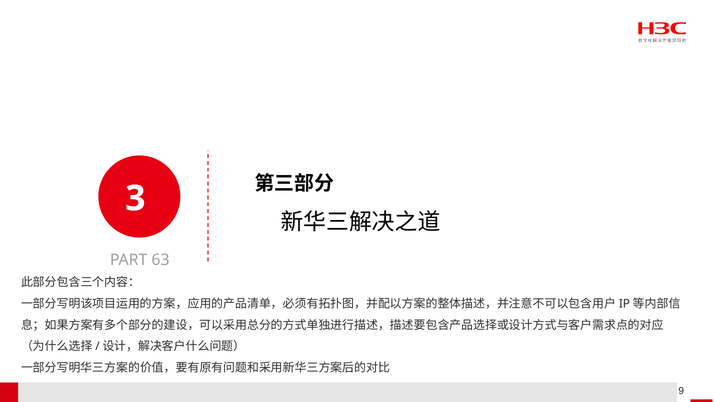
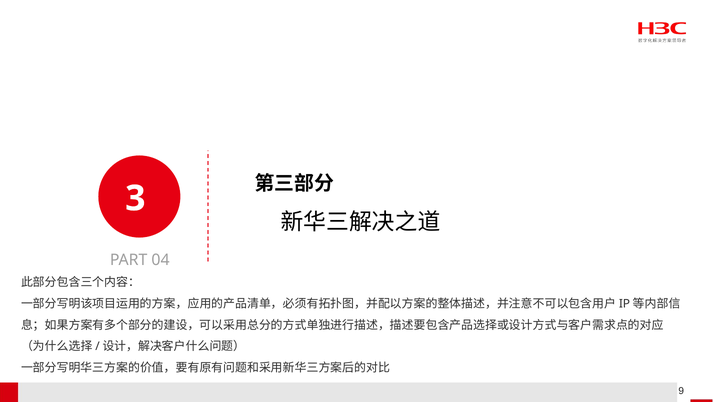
63: 63 -> 04 (161, 260)
